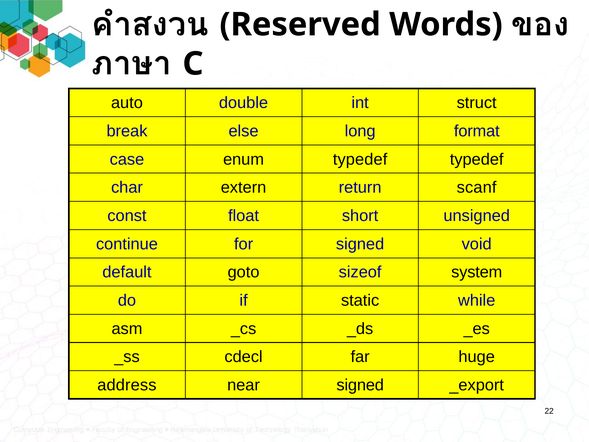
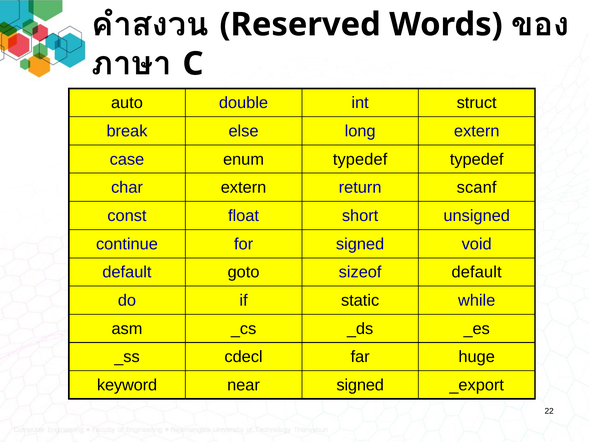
long format: format -> extern (477, 131)
sizeof system: system -> default (477, 272)
address: address -> keyword (127, 385)
